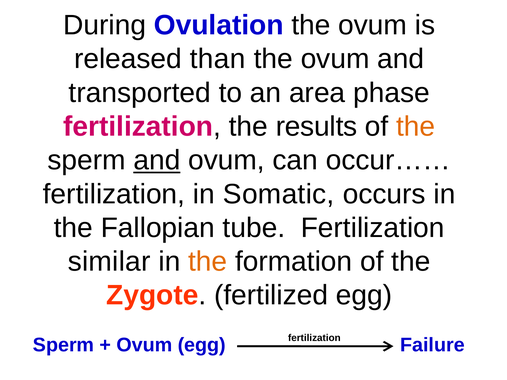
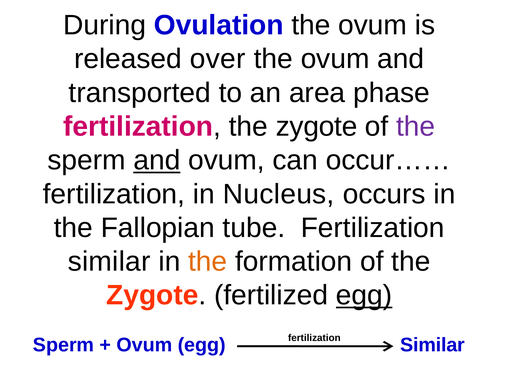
than: than -> over (218, 59)
fertilization the results: results -> zygote (317, 127)
the colour: orange -> purple (416, 127)
Somatic: Somatic -> Nucleus (279, 194)
egg underline: none -> present (364, 296)
egg Failure: Failure -> Similar (433, 345)
